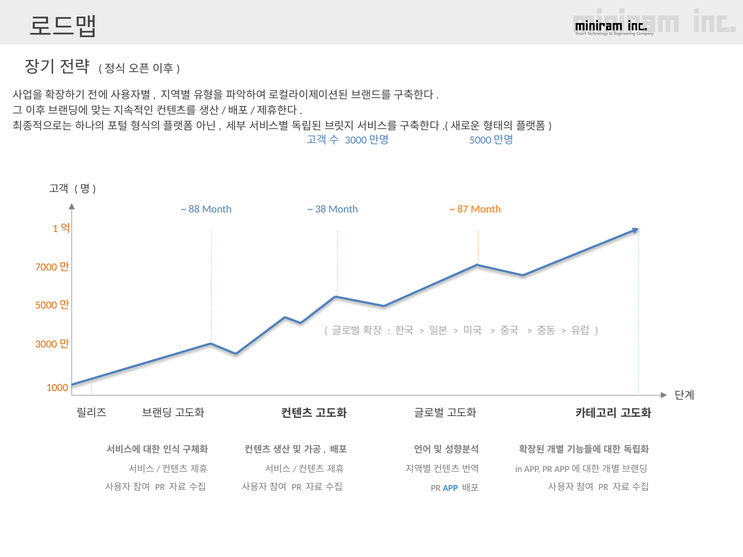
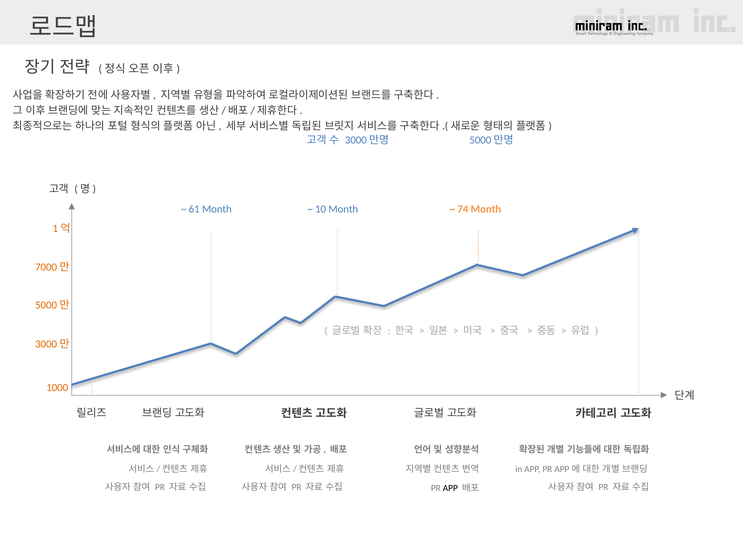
88: 88 -> 61 (194, 209)
38: 38 -> 10 (321, 209)
87: 87 -> 74 (463, 209)
APP colour: blue -> black (450, 488)
